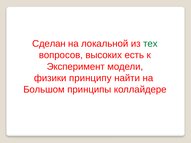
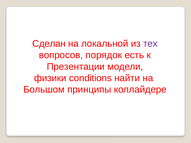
тех colour: green -> purple (150, 44)
высоких: высоких -> порядок (104, 55)
Эксперимент: Эксперимент -> Презентации (76, 67)
принципу: принципу -> conditions (90, 78)
